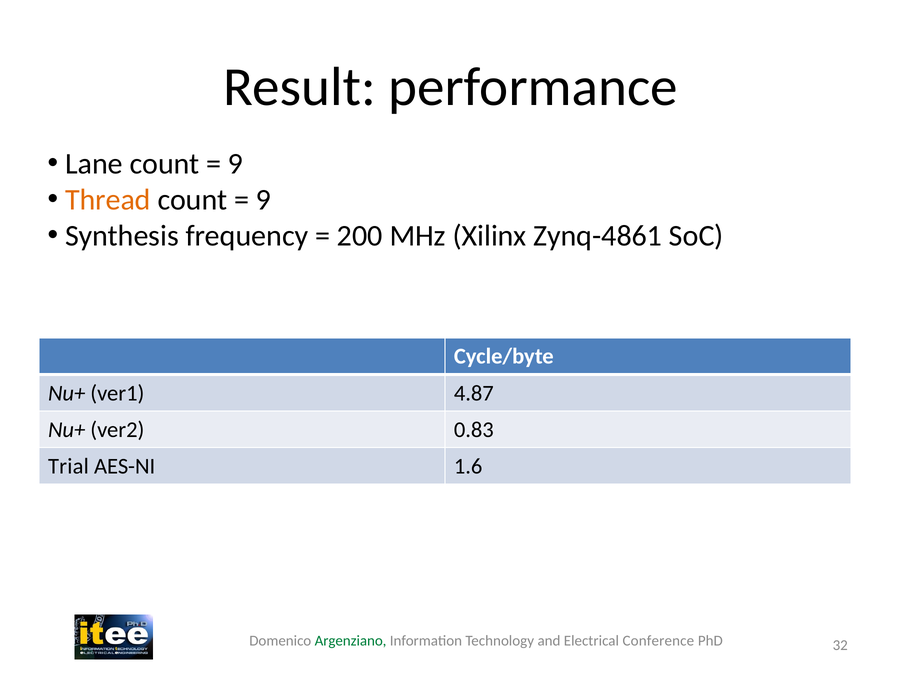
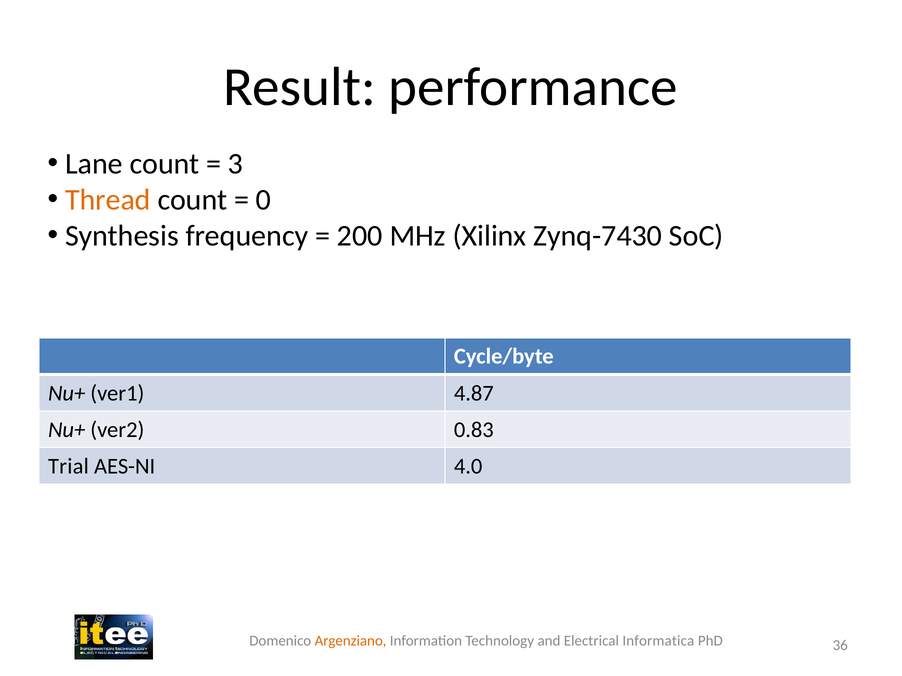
9: 9 -> 3 (236, 164)
9: 9 -> 0 (263, 200)
Zynq-4861: Zynq-4861 -> Zynq-7430 (598, 236)
1.6: 1.6 -> 4.0 (468, 467)
Argenziano colour: green -> orange (351, 641)
Conference: Conference -> Informatica (658, 641)
32: 32 -> 36 (840, 646)
